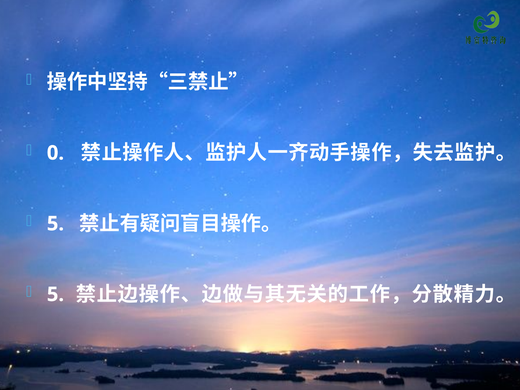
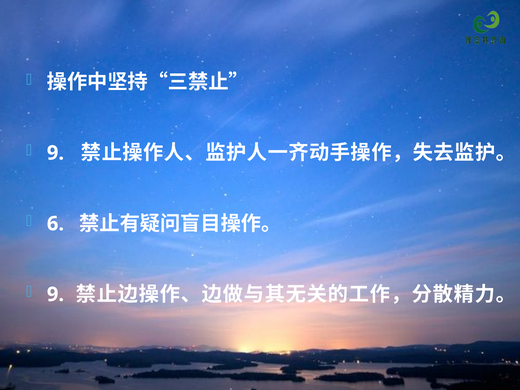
0: 0 -> 9 (55, 153)
5: 5 -> 6 (55, 224)
5: 5 -> 9 (55, 294)
